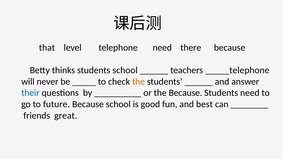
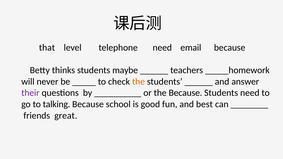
there: there -> email (191, 48)
students school: school -> maybe (125, 70)
_____telephone: _____telephone -> _____homework (237, 70)
their colour: blue -> purple (30, 93)
future: future -> talking (57, 104)
